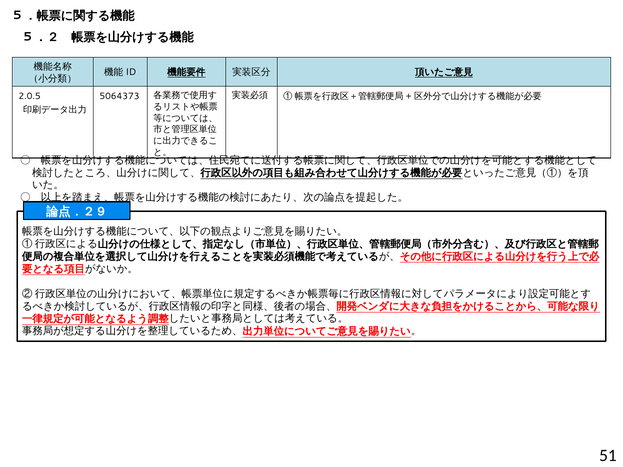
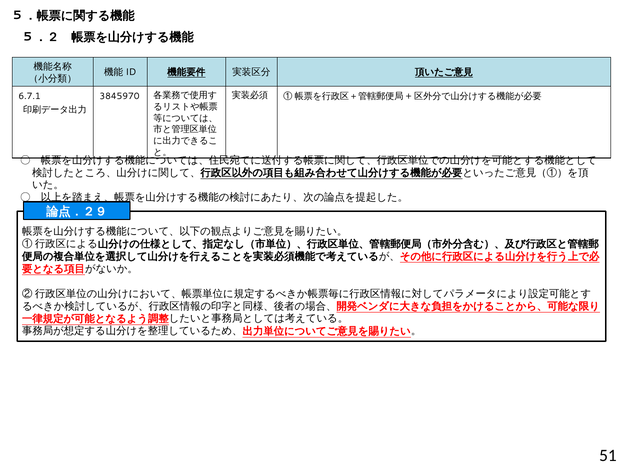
2.0.5: 2.0.5 -> 6.7.1 (30, 96)
5064373: 5064373 -> 3845970 (119, 96)
